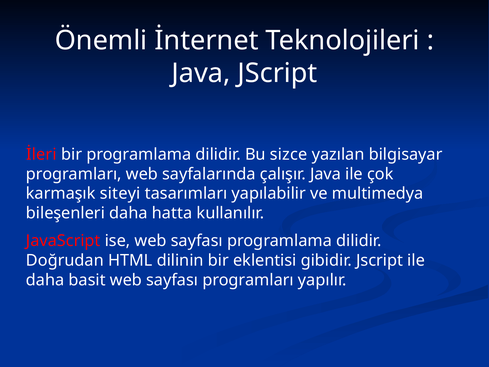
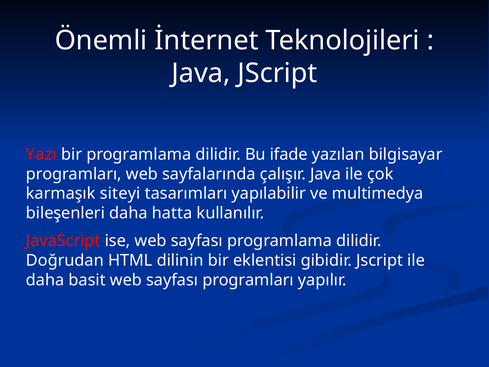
İleri: İleri -> Yazı (41, 154)
sizce: sizce -> ifade (289, 154)
